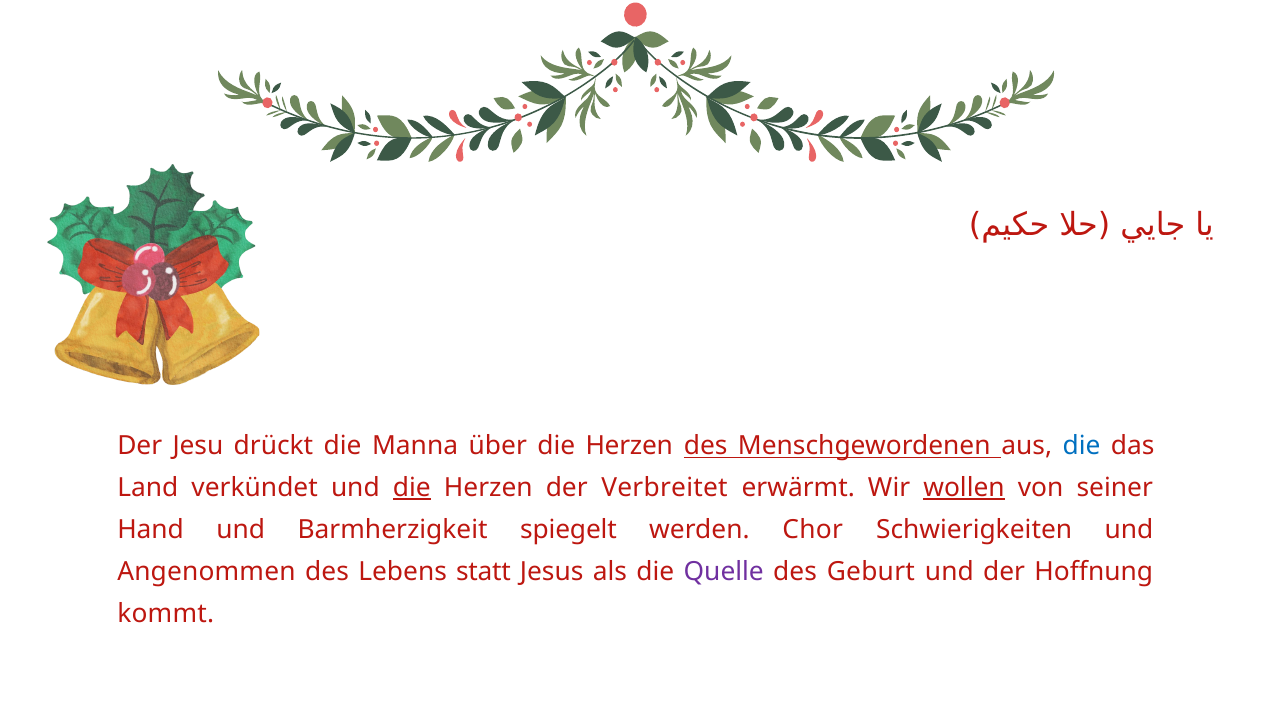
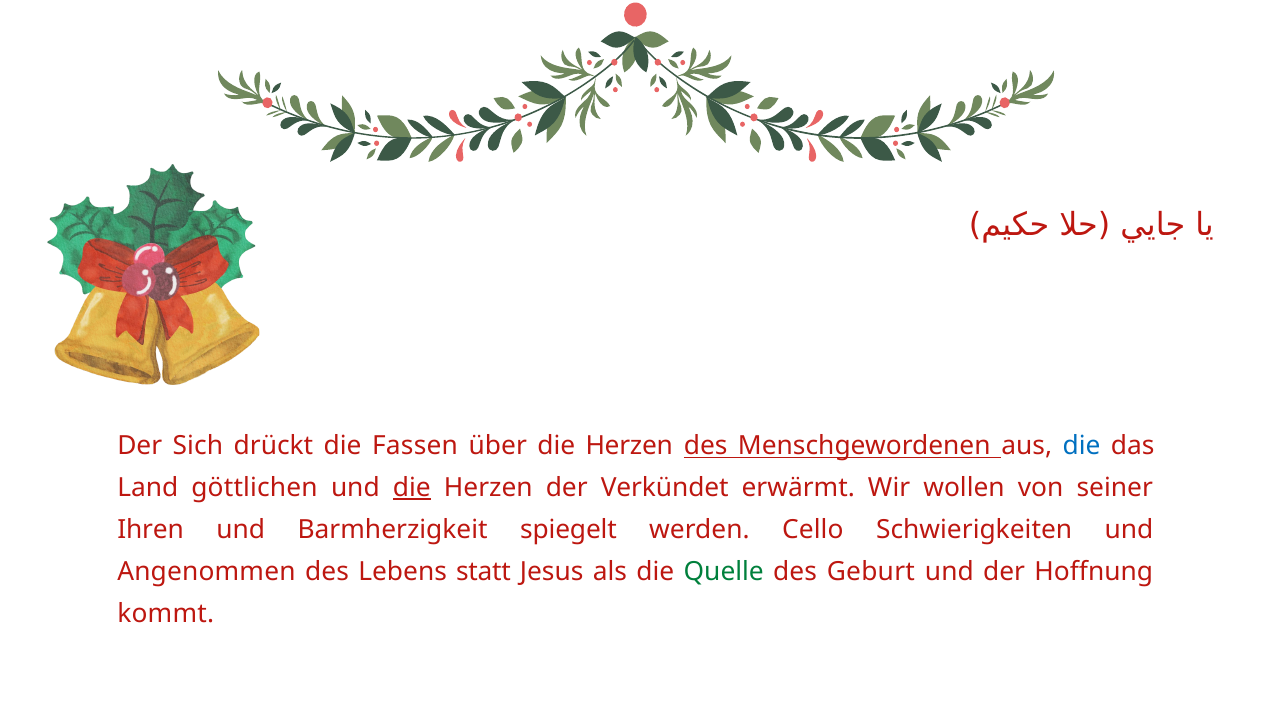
Jesu: Jesu -> Sich (198, 445)
Manna: Manna -> Fassen (415, 445)
verkündet: verkündet -> göttlichen (255, 487)
Verbreitet: Verbreitet -> Verkündet (665, 487)
wollen underline: present -> none (964, 487)
Hand: Hand -> Ihren (151, 529)
Chor: Chor -> Cello (813, 529)
Quelle colour: purple -> green (724, 571)
